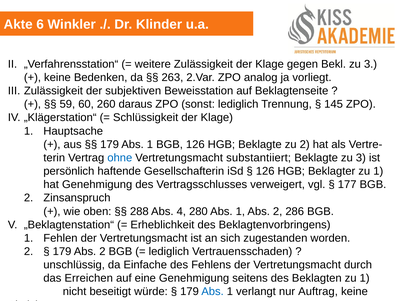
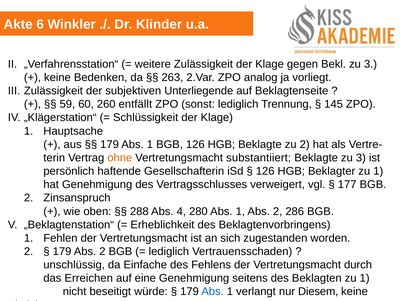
Beweisstation: Beweisstation -> Unterliegende (199, 91)
daraus: daraus -> entfällt (135, 104)
ohne colour: blue -> orange (120, 158)
Auftrag: Auftrag -> Diesem (318, 292)
